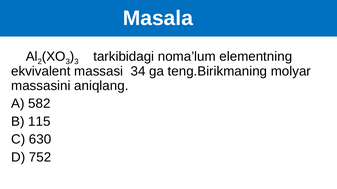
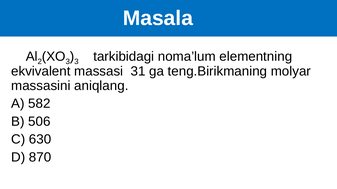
34: 34 -> 31 (138, 71)
115: 115 -> 506 (39, 122)
752: 752 -> 870 (40, 158)
